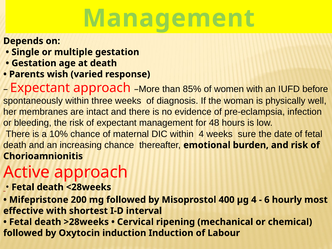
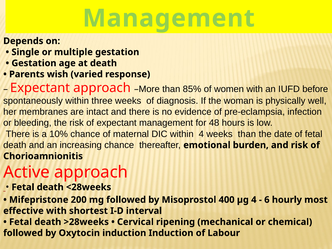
weeks sure: sure -> than (247, 134)
